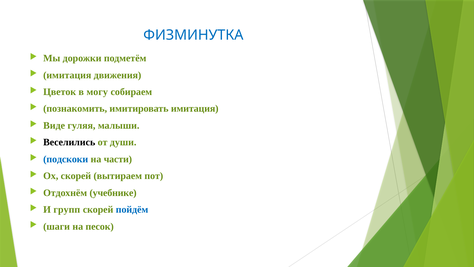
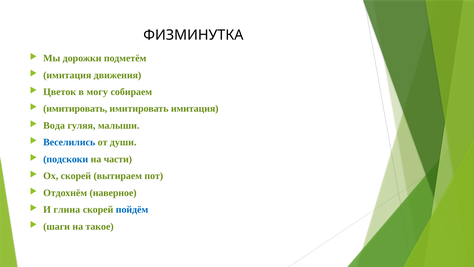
ФИЗМИНУТКА colour: blue -> black (193, 35)
познакомить: познакомить -> имитировать (75, 109)
Виде: Виде -> Вода (54, 125)
Веселились colour: black -> blue (69, 142)
учебнике: учебнике -> наверное (113, 193)
групп: групп -> глина (67, 209)
песок: песок -> такое (100, 226)
